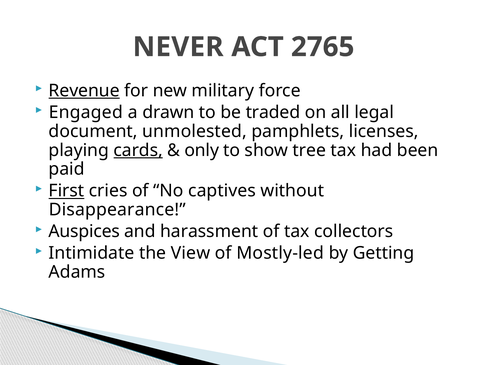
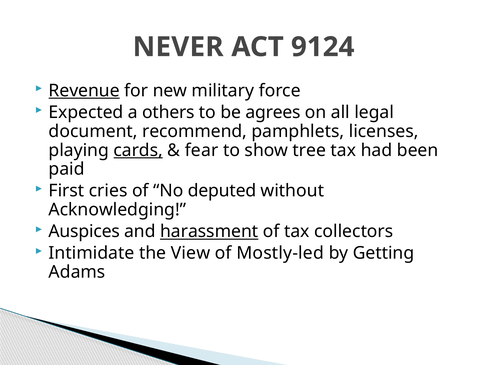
2765: 2765 -> 9124 (323, 47)
Engaged: Engaged -> Expected (86, 112)
drawn: drawn -> others (168, 112)
traded: traded -> agrees (273, 112)
unmolested: unmolested -> recommend (195, 131)
only: only -> fear (202, 150)
First underline: present -> none (66, 191)
captives: captives -> deputed (222, 191)
Disappearance: Disappearance -> Acknowledging (117, 210)
harassment underline: none -> present (209, 232)
